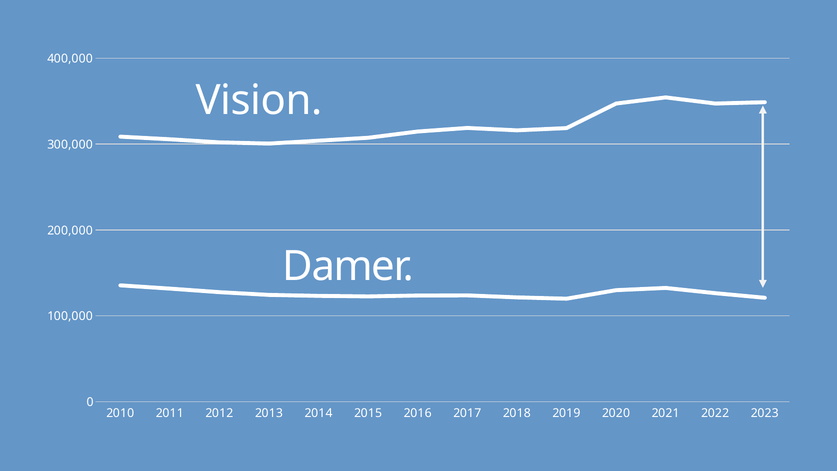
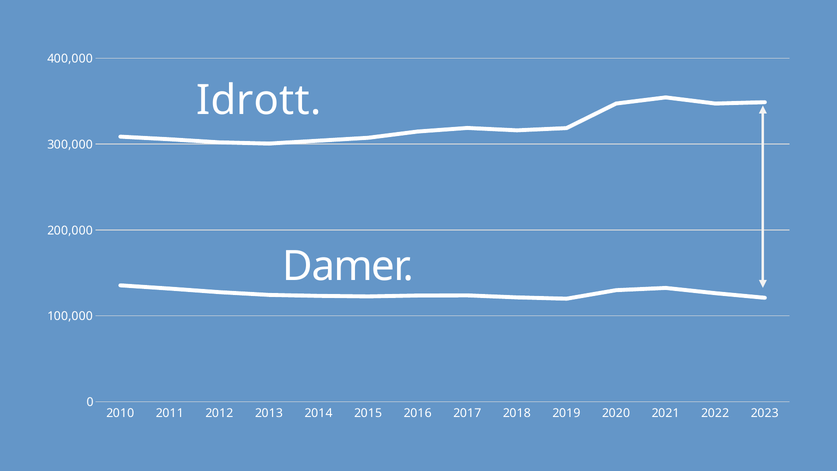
Vision: Vision -> Idrott (259, 101)
